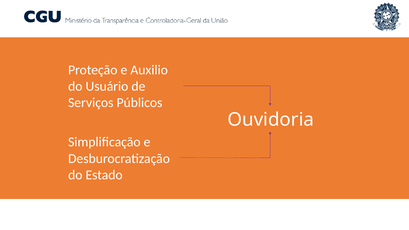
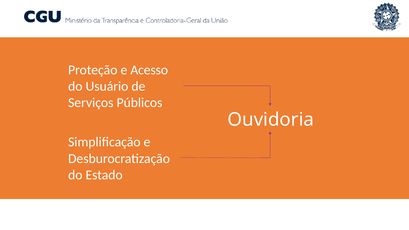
Auxilio: Auxilio -> Acesso (149, 70)
